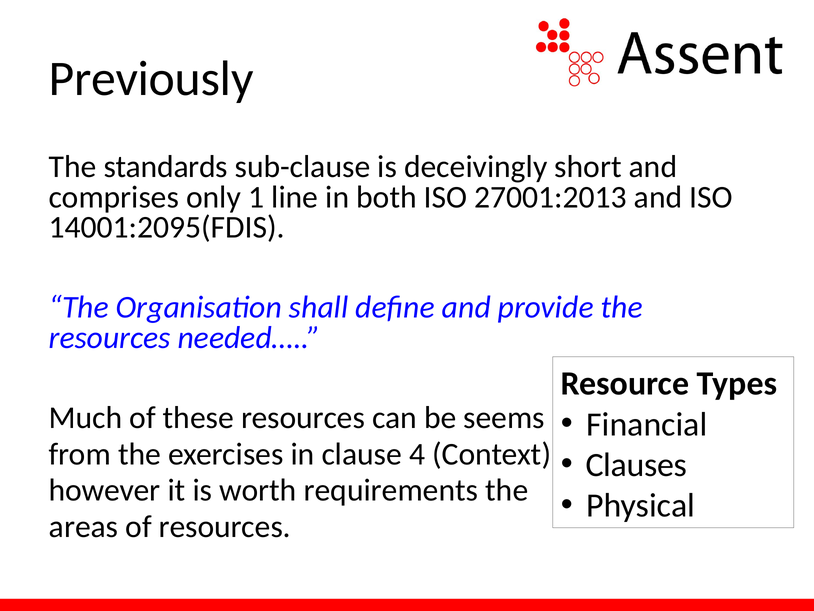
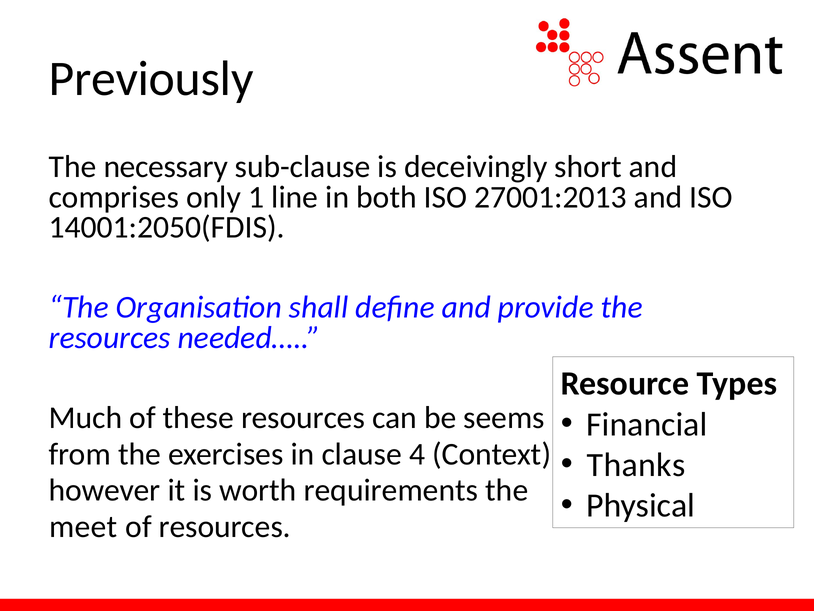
standards: standards -> necessary (166, 166)
14001:2095(FDIS: 14001:2095(FDIS -> 14001:2050(FDIS (167, 227)
Clauses: Clauses -> Thanks (636, 465)
areas: areas -> meet (83, 526)
